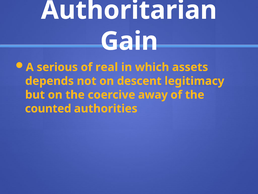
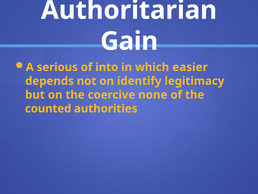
real: real -> into (107, 67)
assets: assets -> easier (190, 67)
descent: descent -> identify (139, 81)
away: away -> none (153, 95)
